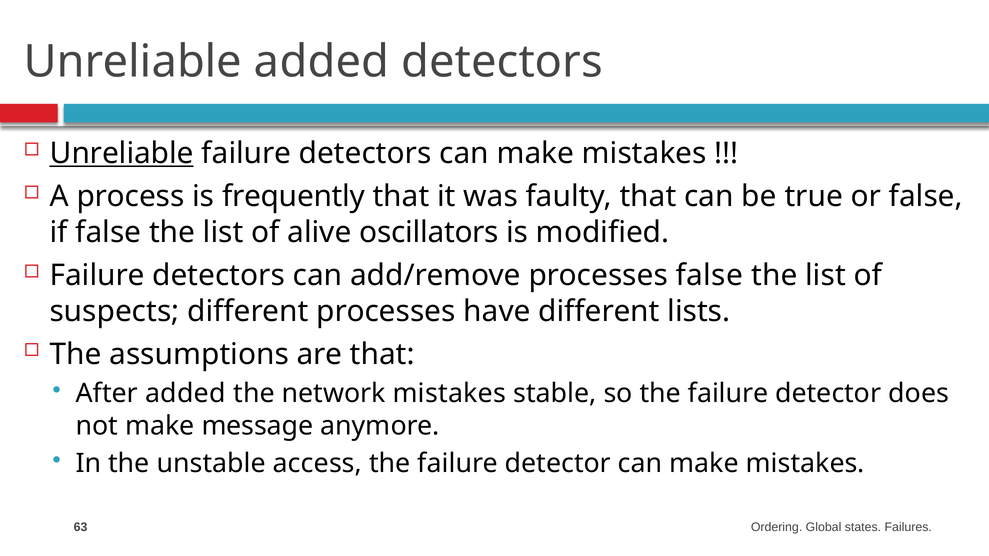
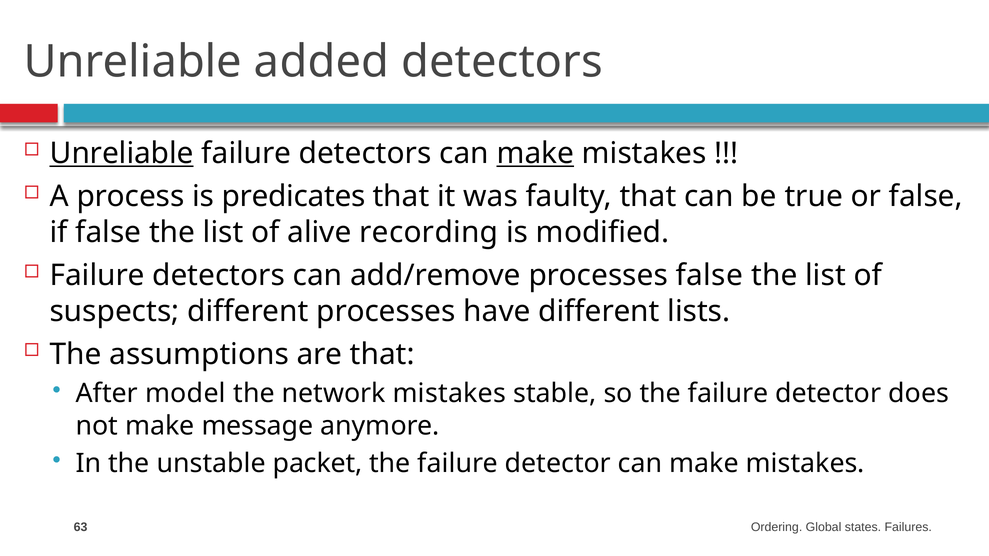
make underline: none -> present (535, 153)
frequently: frequently -> predicates (294, 197)
oscillators: oscillators -> recording (429, 232)
After added: added -> model (185, 394)
access: access -> packet (318, 464)
